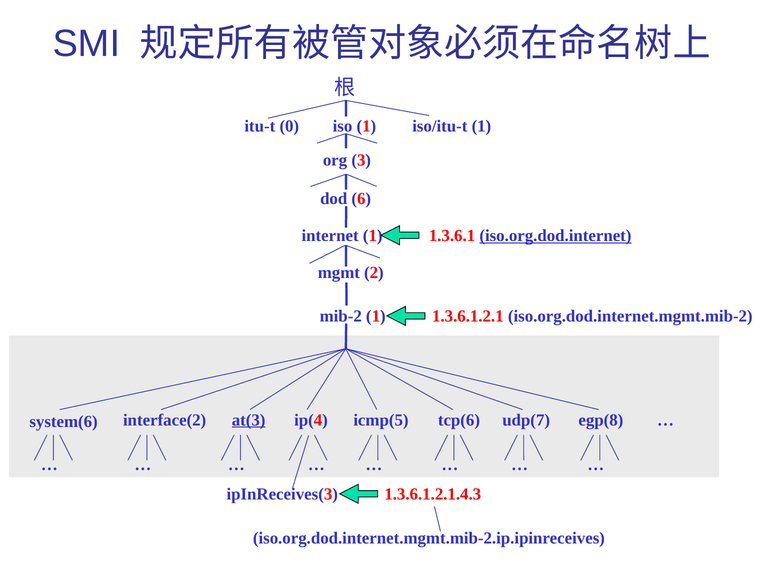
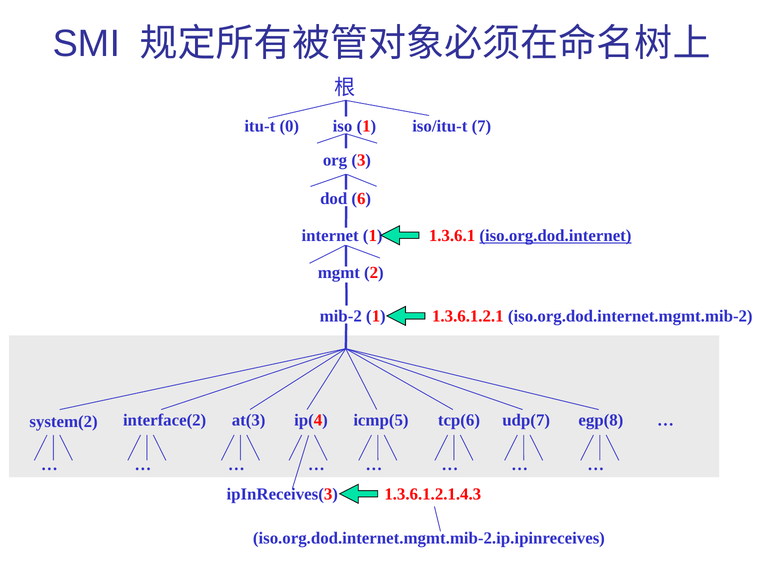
iso/itu-t 1: 1 -> 7 (481, 126)
system(6: system(6 -> system(2 (64, 421)
at(3 underline: present -> none (249, 420)
